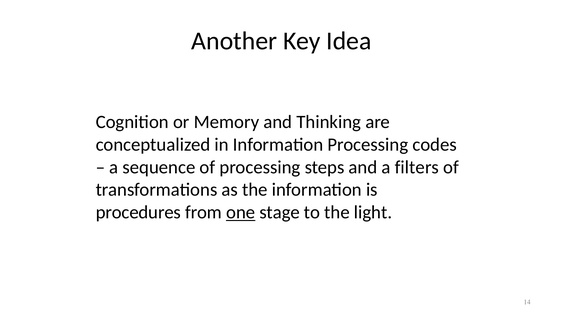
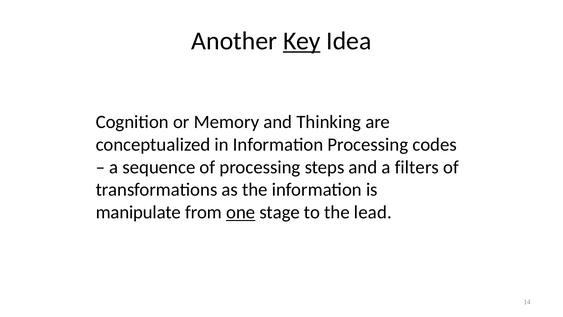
Key underline: none -> present (302, 41)
procedures: procedures -> manipulate (138, 212)
light: light -> lead (373, 212)
